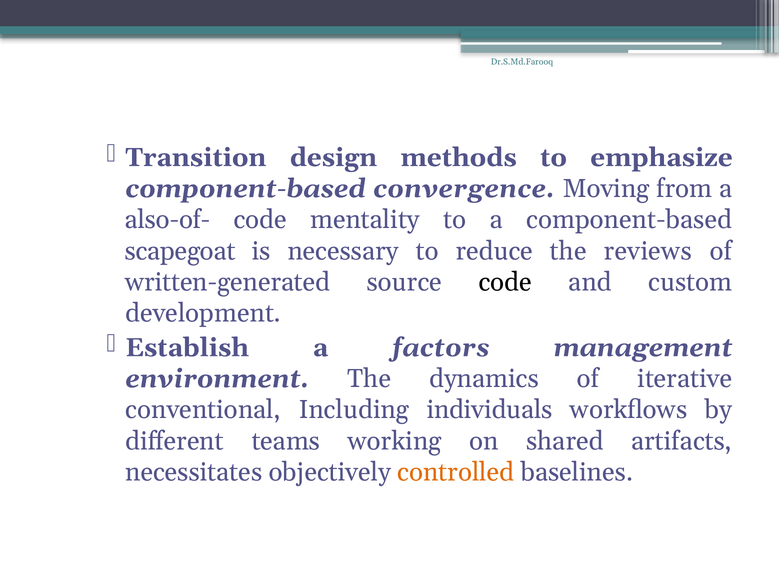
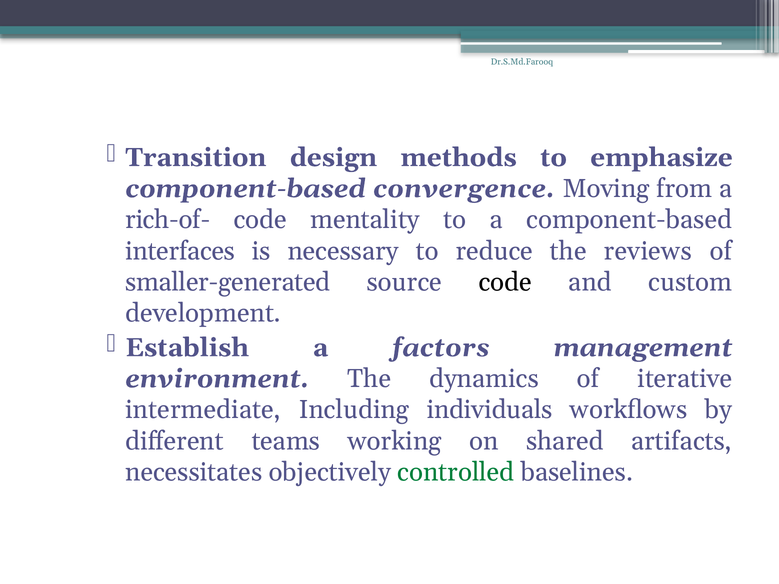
also-of-: also-of- -> rich-of- (168, 220)
scapegoat: scapegoat -> interfaces (180, 251)
written-generated: written-generated -> smaller-generated (228, 282)
conventional: conventional -> intermediate (203, 410)
controlled colour: orange -> green (456, 472)
